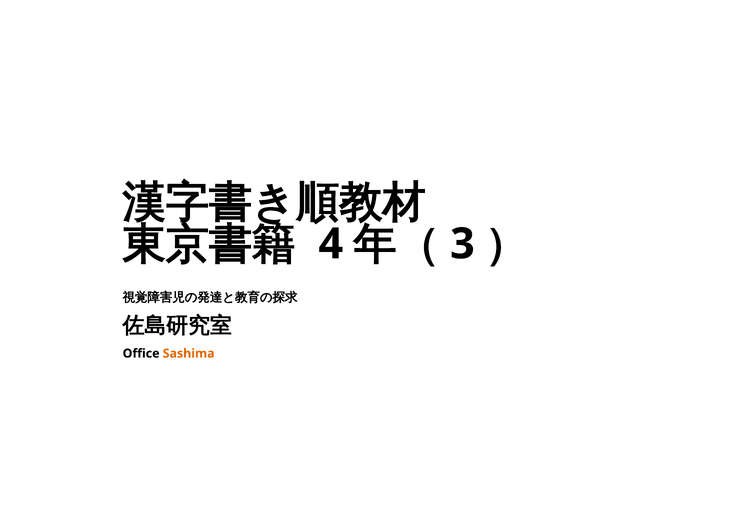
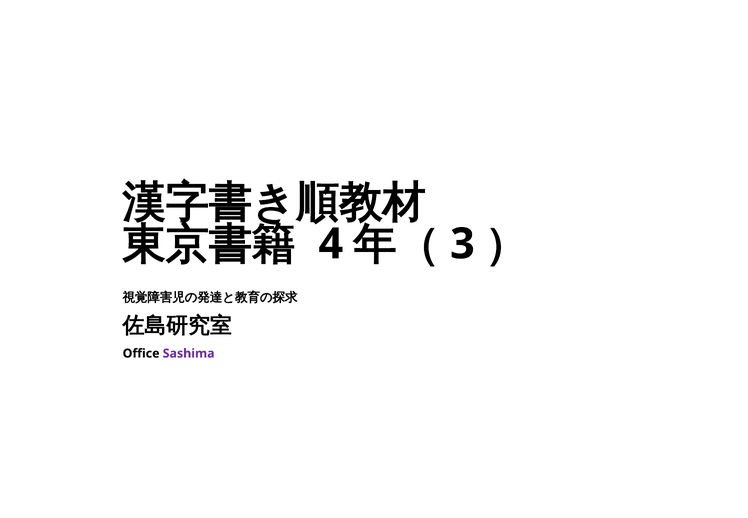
Sashima colour: orange -> purple (189, 353)
